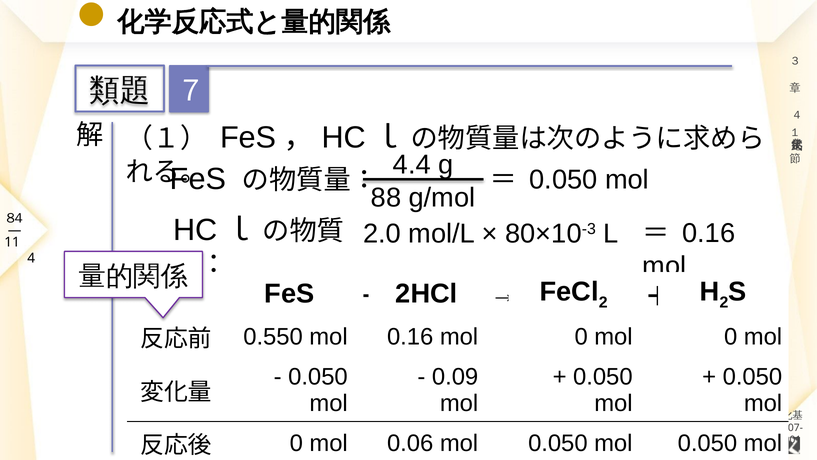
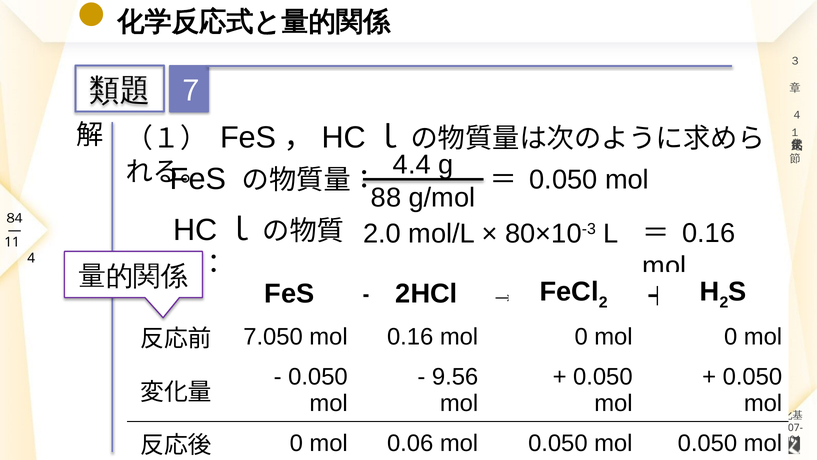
0.550: 0.550 -> 7.050 (273, 337)
0.09: 0.09 -> 9.56 (455, 376)
